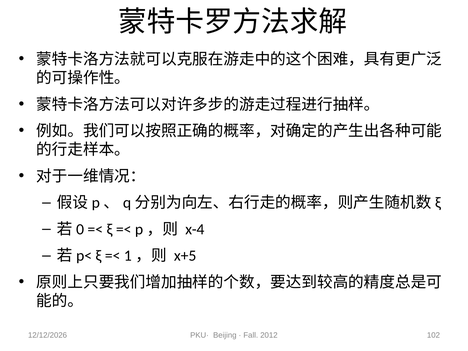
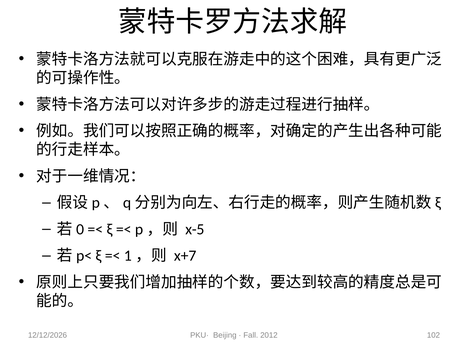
x-4: x-4 -> x-5 (195, 229)
x+5: x+5 -> x+7 (185, 256)
